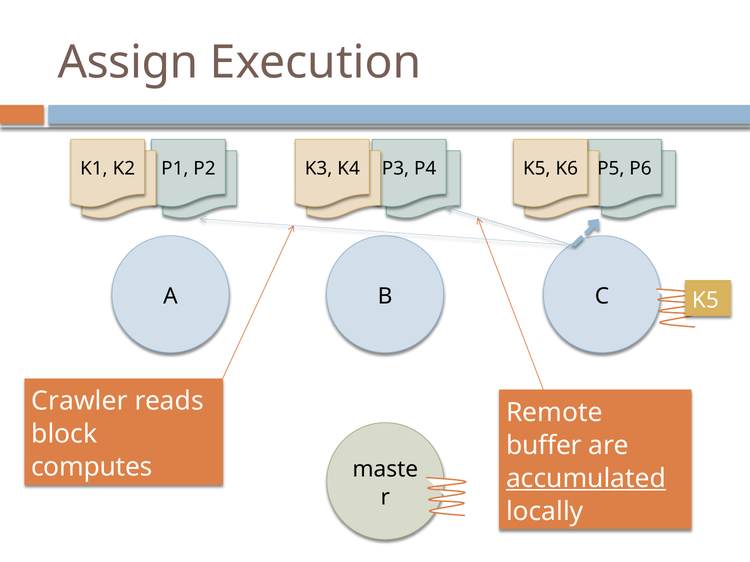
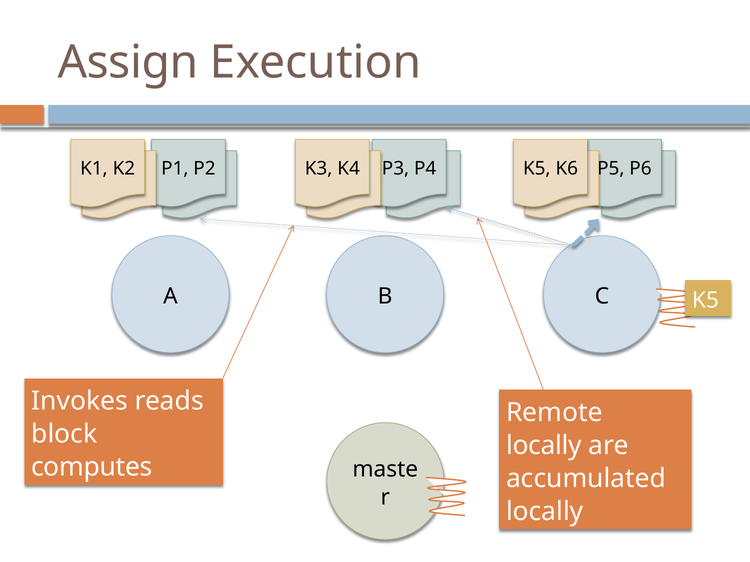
Crawler: Crawler -> Invokes (80, 401)
buffer: buffer -> locally (544, 446)
accumulated underline: present -> none (586, 479)
